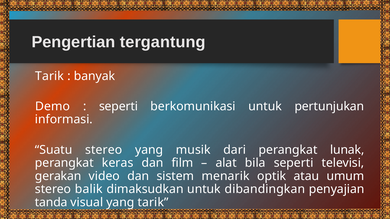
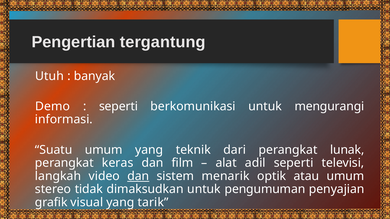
Tarik: Tarik -> Utuh (50, 76)
pertunjukan: pertunjukan -> mengurangi (329, 106)
Suatu stereo: stereo -> umum (104, 150)
musik: musik -> teknik (193, 150)
bila: bila -> adil (255, 163)
gerakan: gerakan -> langkah (58, 176)
dan underline: none -> present (138, 176)
balik: balik -> tidak (89, 190)
dibandingkan: dibandingkan -> pengumuman (265, 190)
tanda: tanda -> grafik (51, 203)
